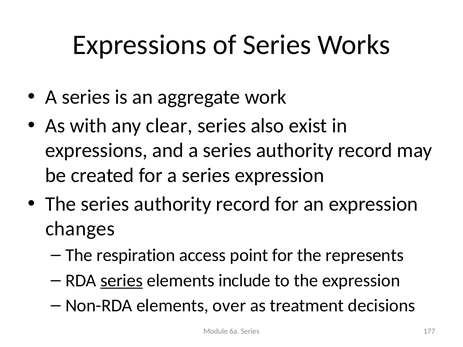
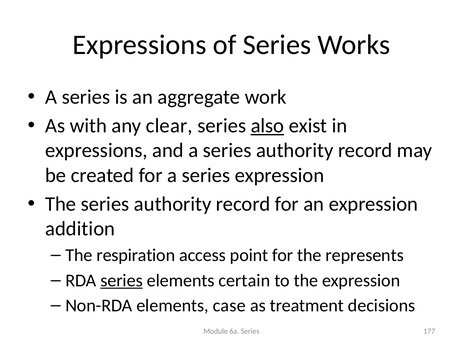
also underline: none -> present (267, 126)
changes: changes -> addition (80, 229)
include: include -> certain (244, 281)
over: over -> case (229, 306)
